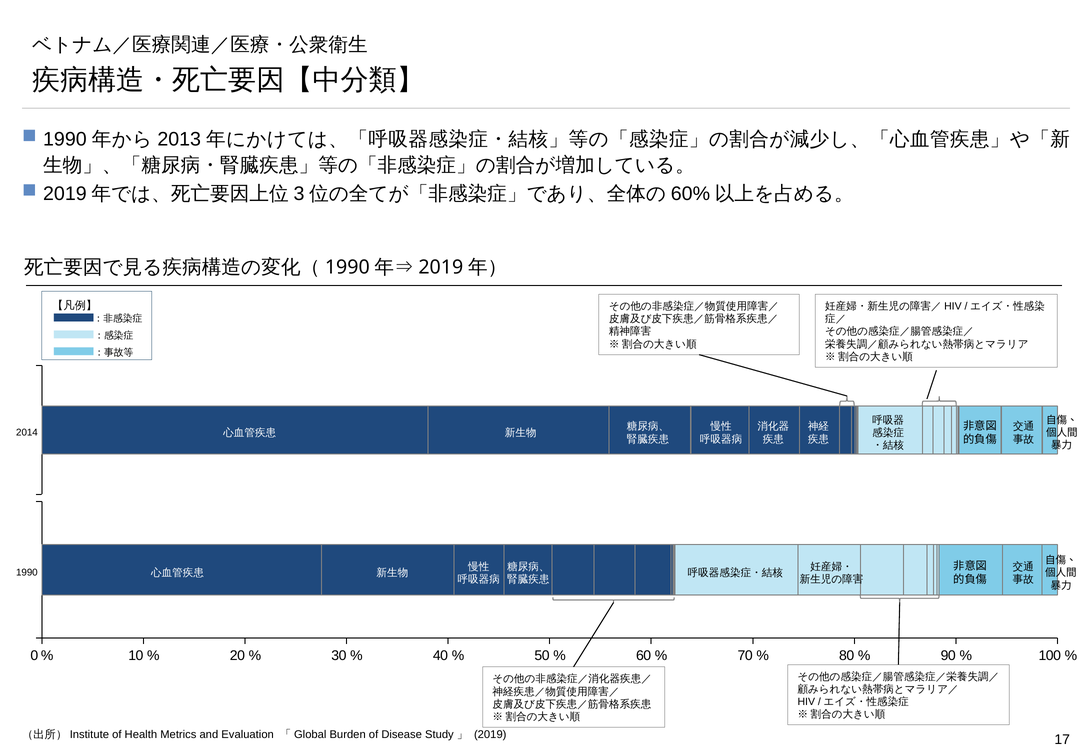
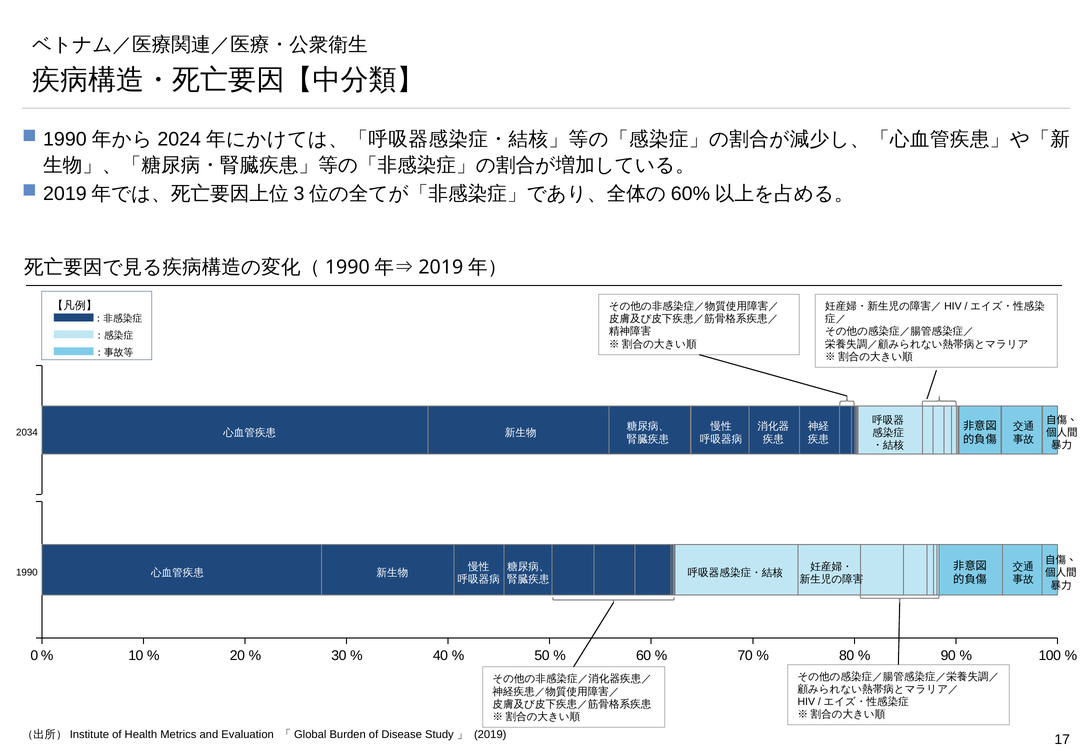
2013: 2013 -> 2024 (179, 139)
2014: 2014 -> 2034 (27, 433)
